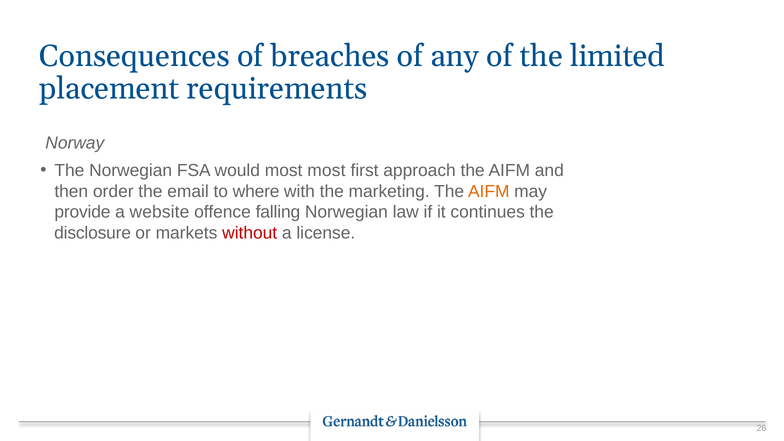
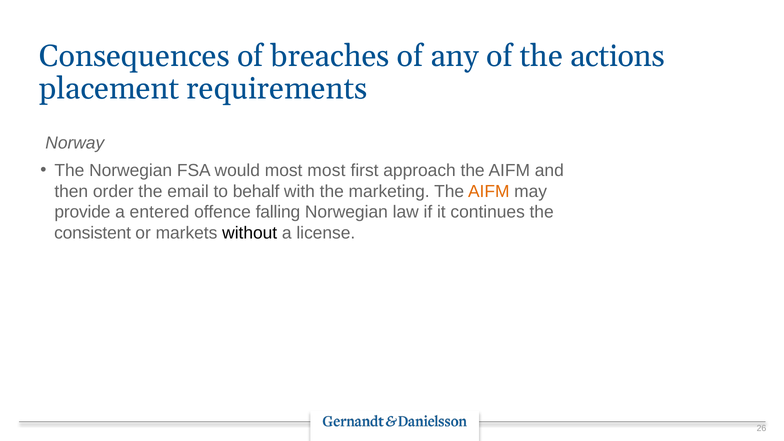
limited: limited -> actions (617, 56)
where: where -> behalf (256, 191)
website: website -> entered (159, 212)
disclosure: disclosure -> consistent (93, 233)
without colour: red -> black (250, 233)
